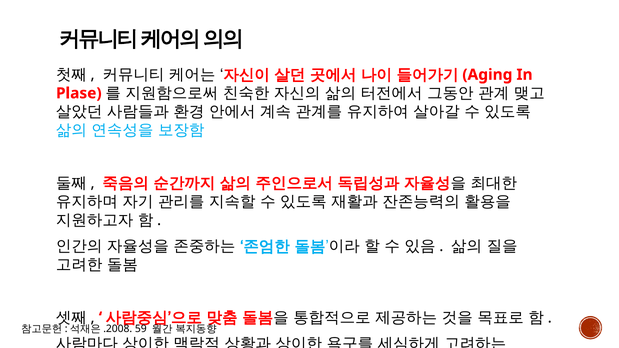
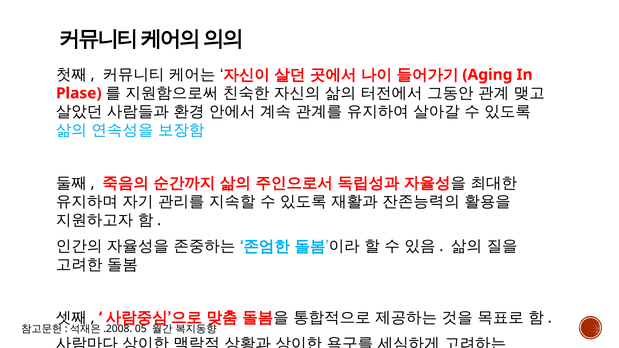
59: 59 -> 05 (141, 329)
